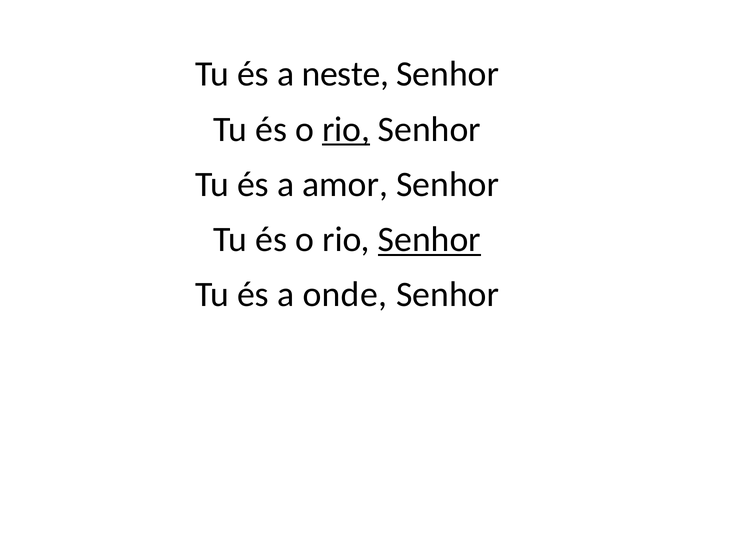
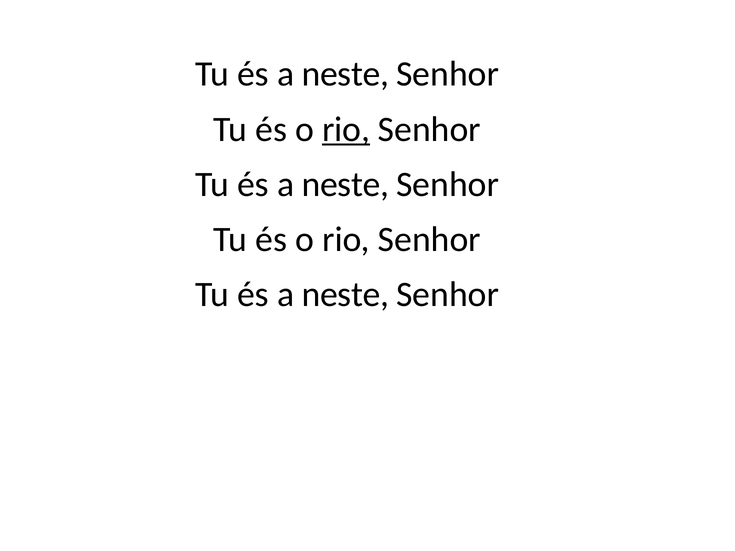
amor: amor -> neste (345, 184)
Senhor underline: present -> none (429, 240)
onde: onde -> neste (345, 295)
